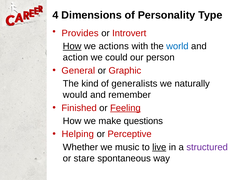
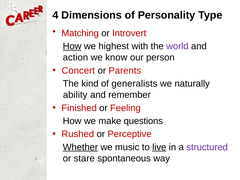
Provides: Provides -> Matching (80, 33)
actions: actions -> highest (114, 46)
world colour: blue -> purple (177, 46)
could: could -> know (116, 57)
General: General -> Concert (78, 71)
Graphic: Graphic -> Parents (125, 71)
would: would -> ability (75, 95)
Feeling underline: present -> none (125, 108)
Helping: Helping -> Rushed (78, 134)
Whether underline: none -> present (80, 147)
